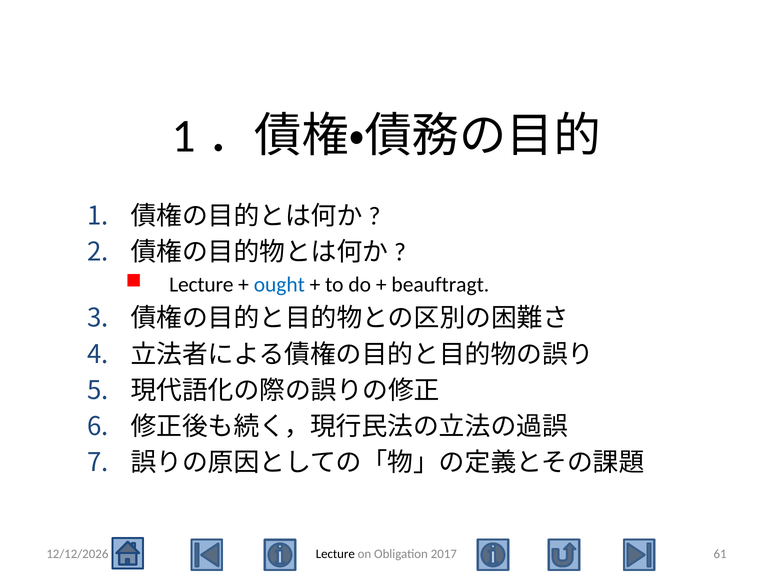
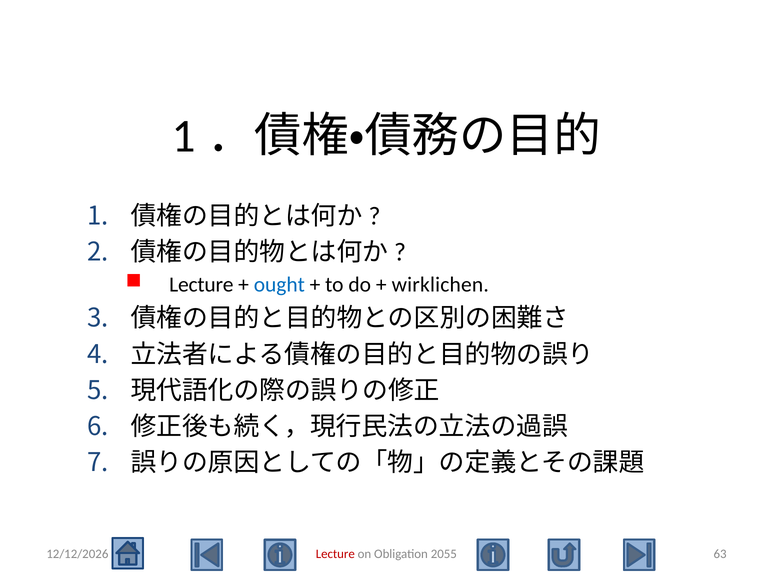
beauftragt: beauftragt -> wirklichen (440, 285)
Lecture colour: black -> red (335, 554)
2017: 2017 -> 2055 (444, 554)
61: 61 -> 63 (720, 554)
